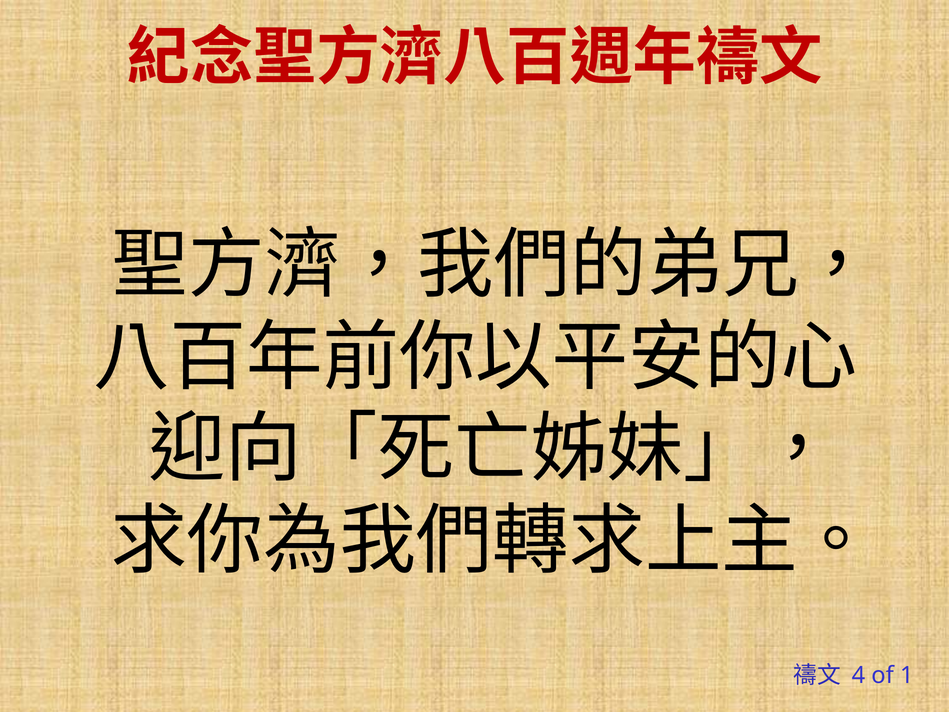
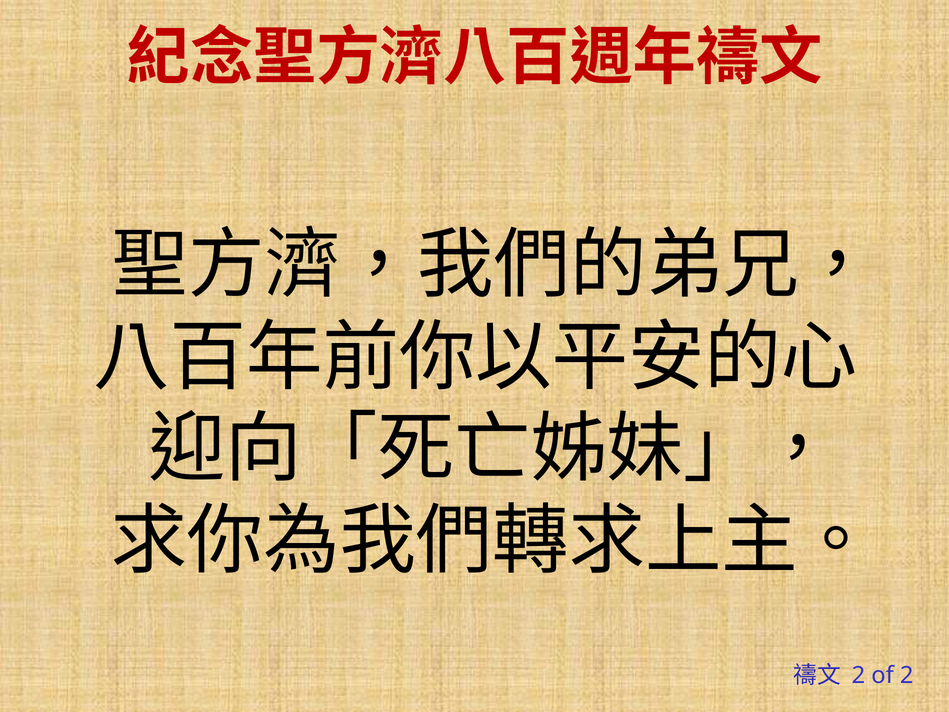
4: 4 -> 2 (858, 675)
of 1: 1 -> 2 (907, 675)
